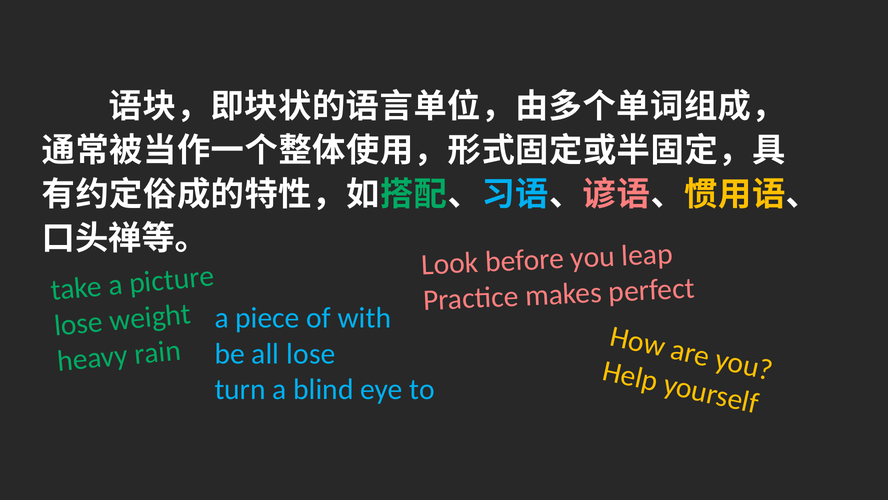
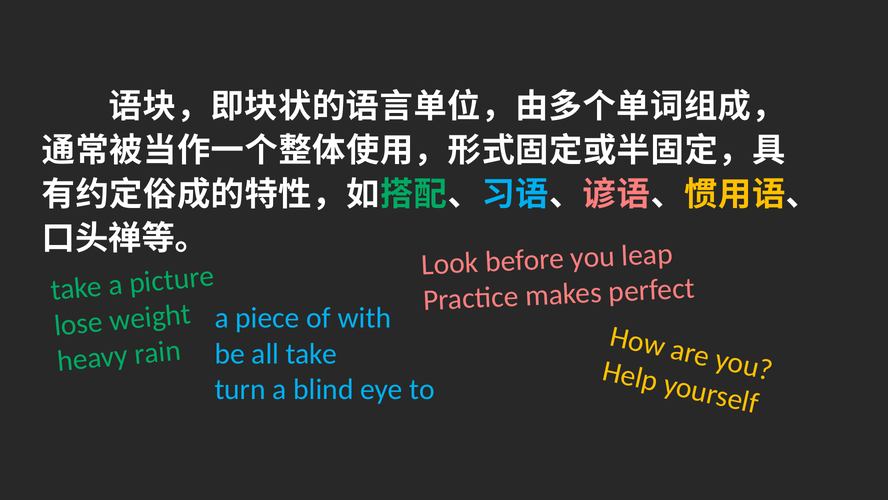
all lose: lose -> take (311, 353)
